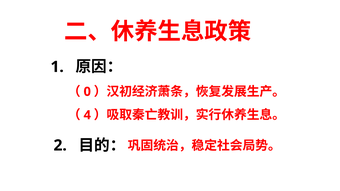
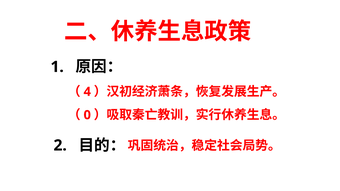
0: 0 -> 4 (87, 92)
4: 4 -> 0 (87, 115)
